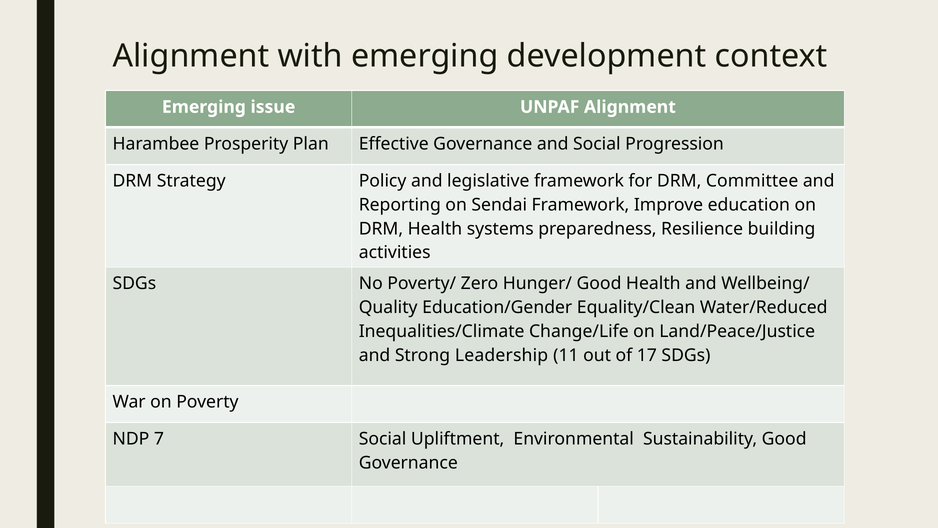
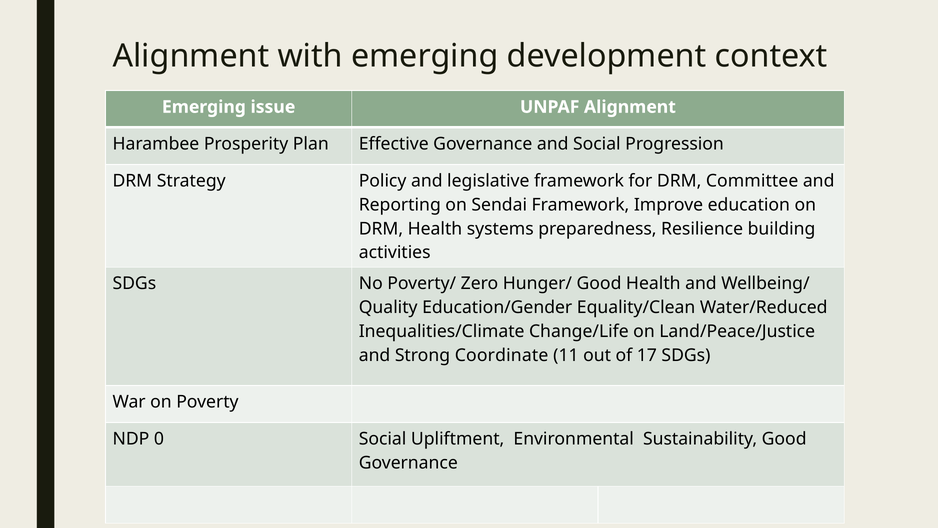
Leadership: Leadership -> Coordinate (502, 355)
7: 7 -> 0 (159, 439)
